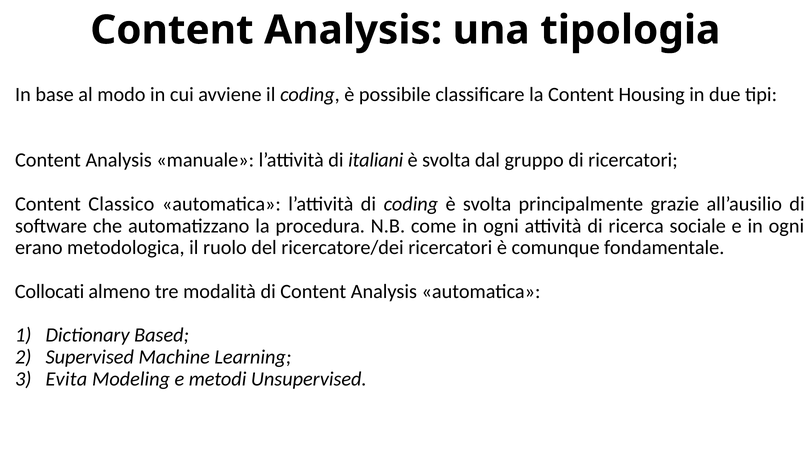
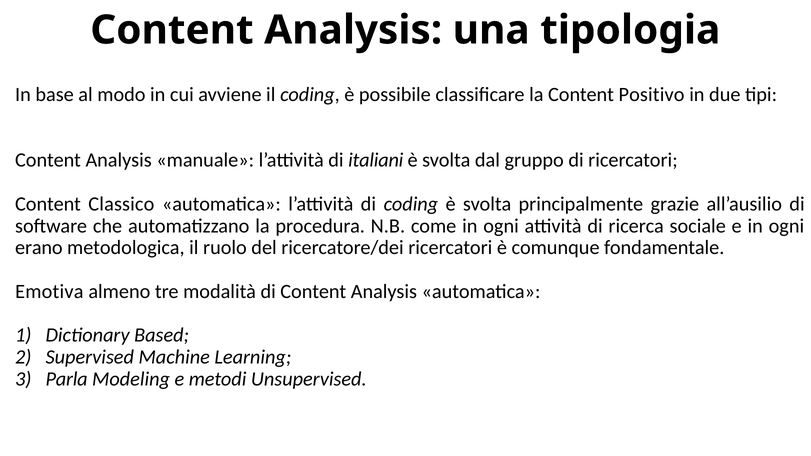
Housing: Housing -> Positivo (652, 95)
Collocati: Collocati -> Emotiva (49, 292)
Evita: Evita -> Parla (67, 379)
